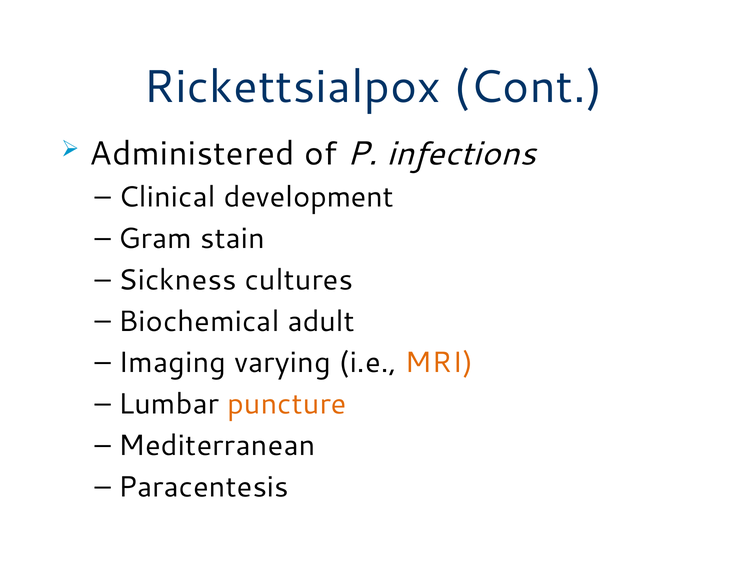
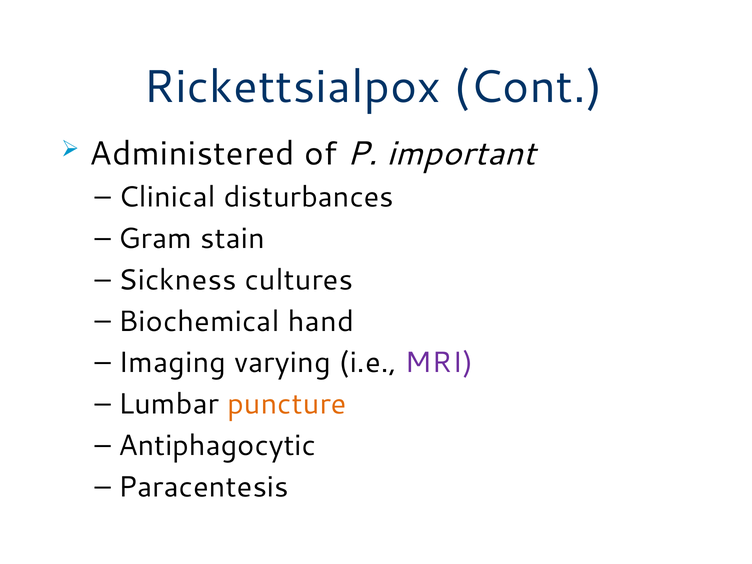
infections: infections -> important (461, 154)
development: development -> disturbances (309, 197)
adult: adult -> hand (321, 321)
MRI colour: orange -> purple (439, 363)
Mediterranean: Mediterranean -> Antiphagocytic (217, 446)
